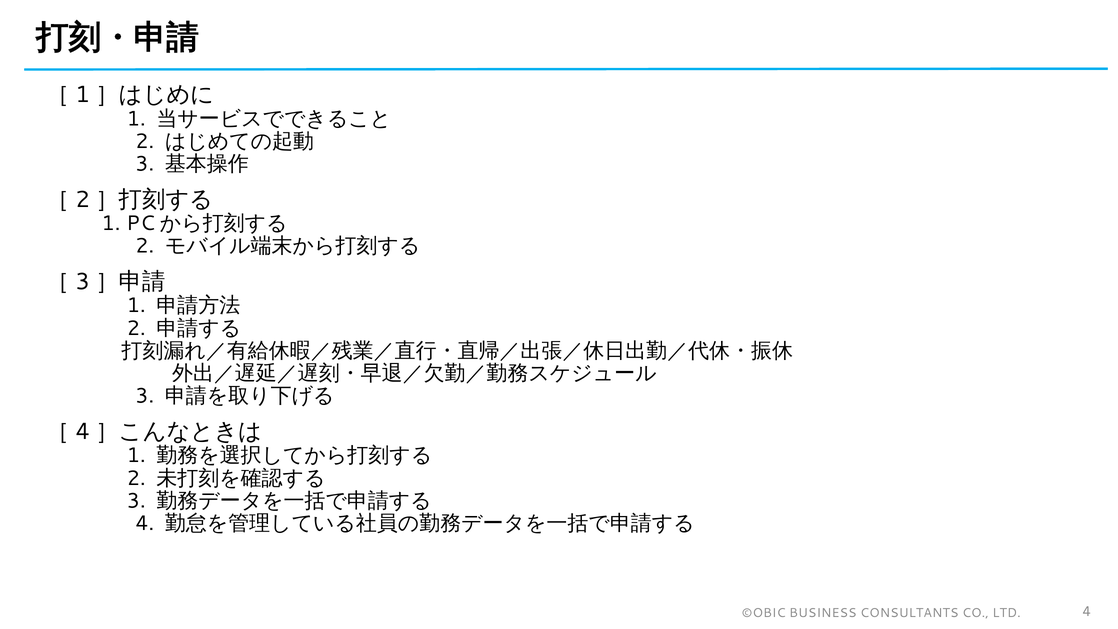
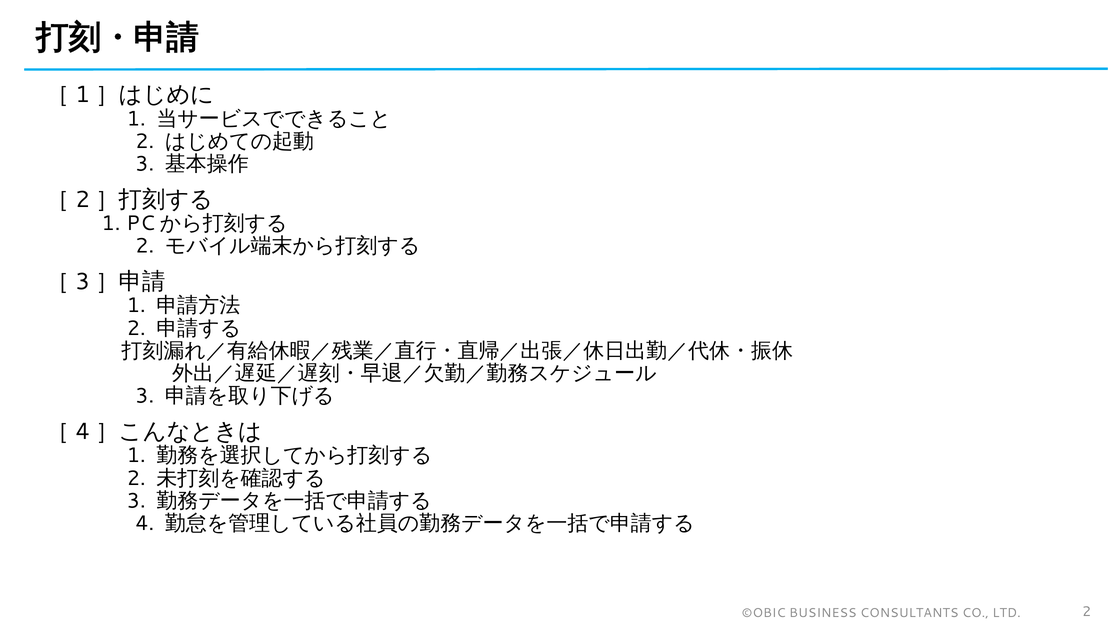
LTD 4: 4 -> 2 (1087, 612)
